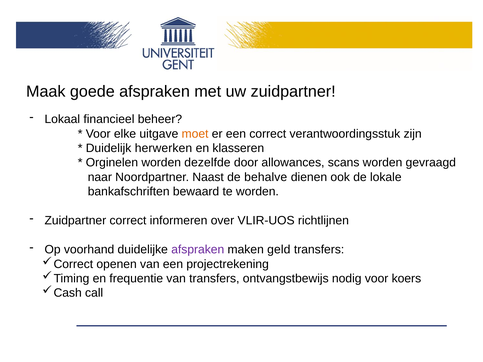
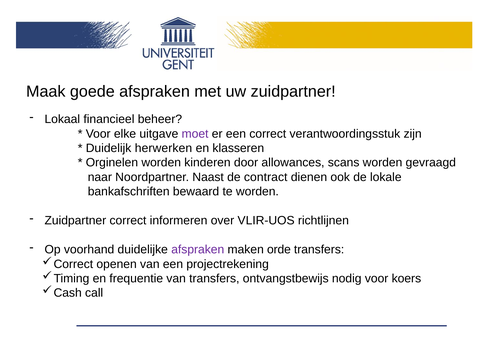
moet colour: orange -> purple (195, 134)
dezelfde: dezelfde -> kinderen (207, 163)
behalve: behalve -> contract (266, 177)
geld: geld -> orde (279, 250)
